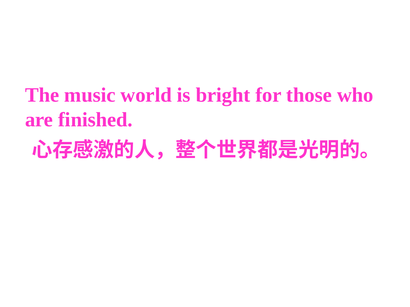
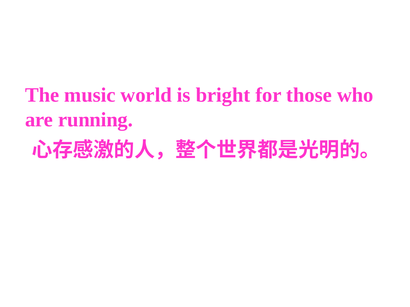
finished: finished -> running (96, 120)
